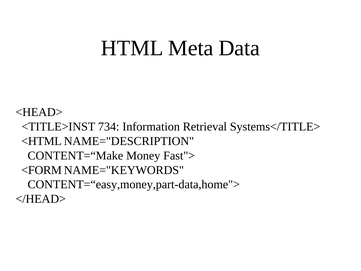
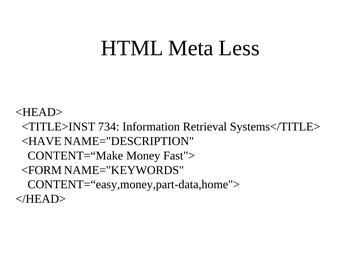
Data: Data -> Less (239, 48)
<HTML: <HTML -> <HAVE (42, 141)
